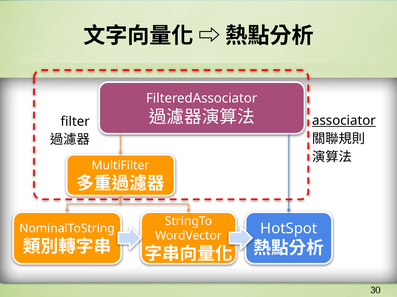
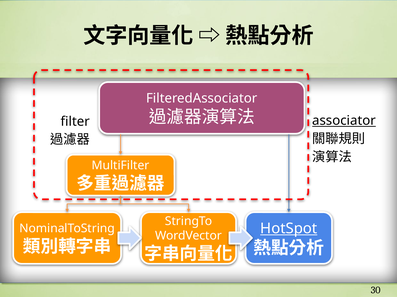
HotSpot underline: none -> present (289, 229)
